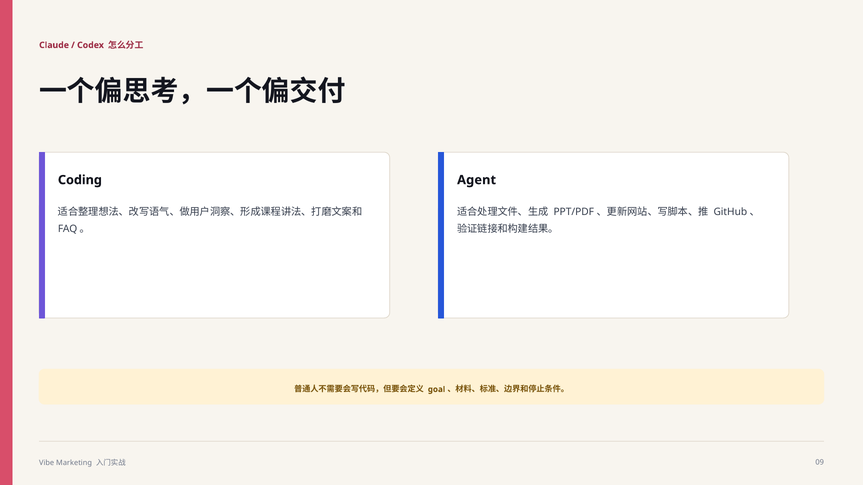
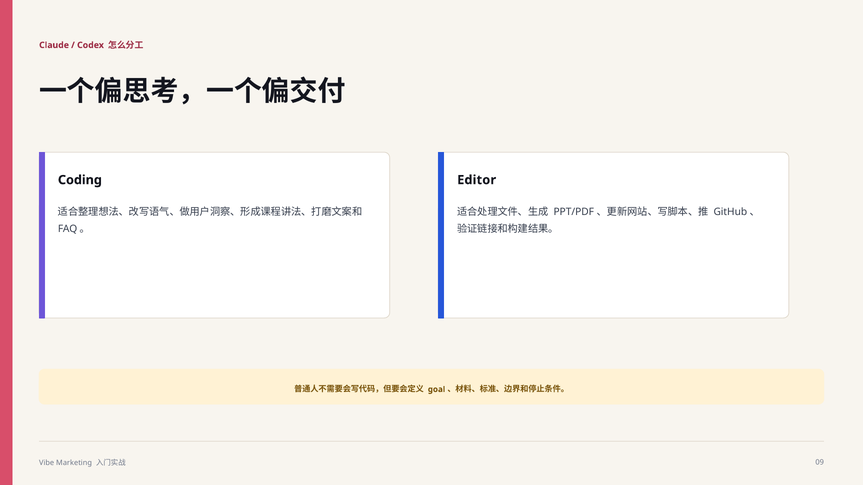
Agent: Agent -> Editor (477, 180)
